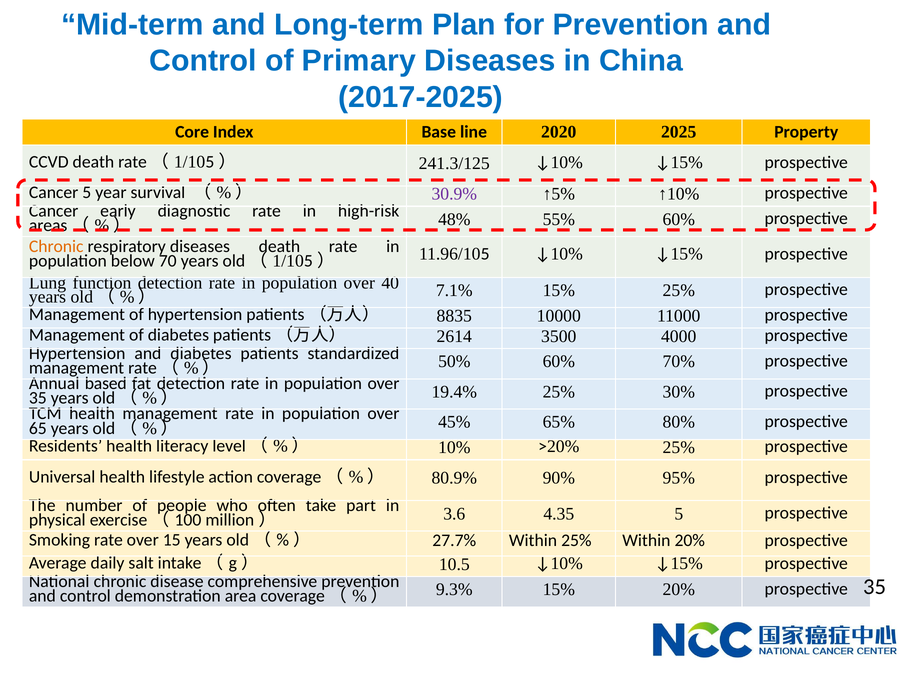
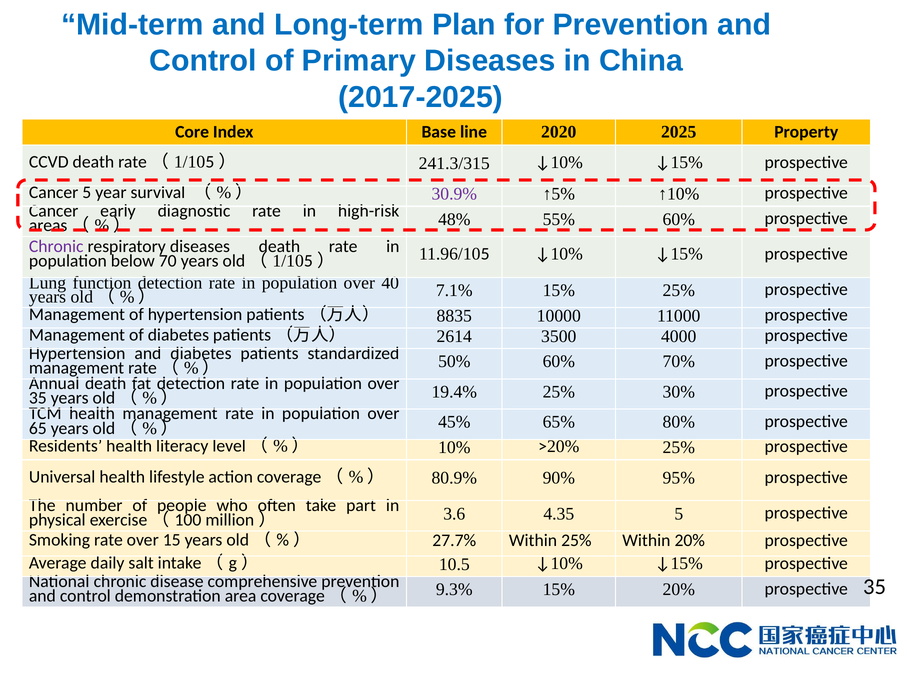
241.3/125: 241.3/125 -> 241.3/315 (454, 163)
Chronic colour: orange -> purple (56, 247)
Annual based: based -> death (106, 384)
